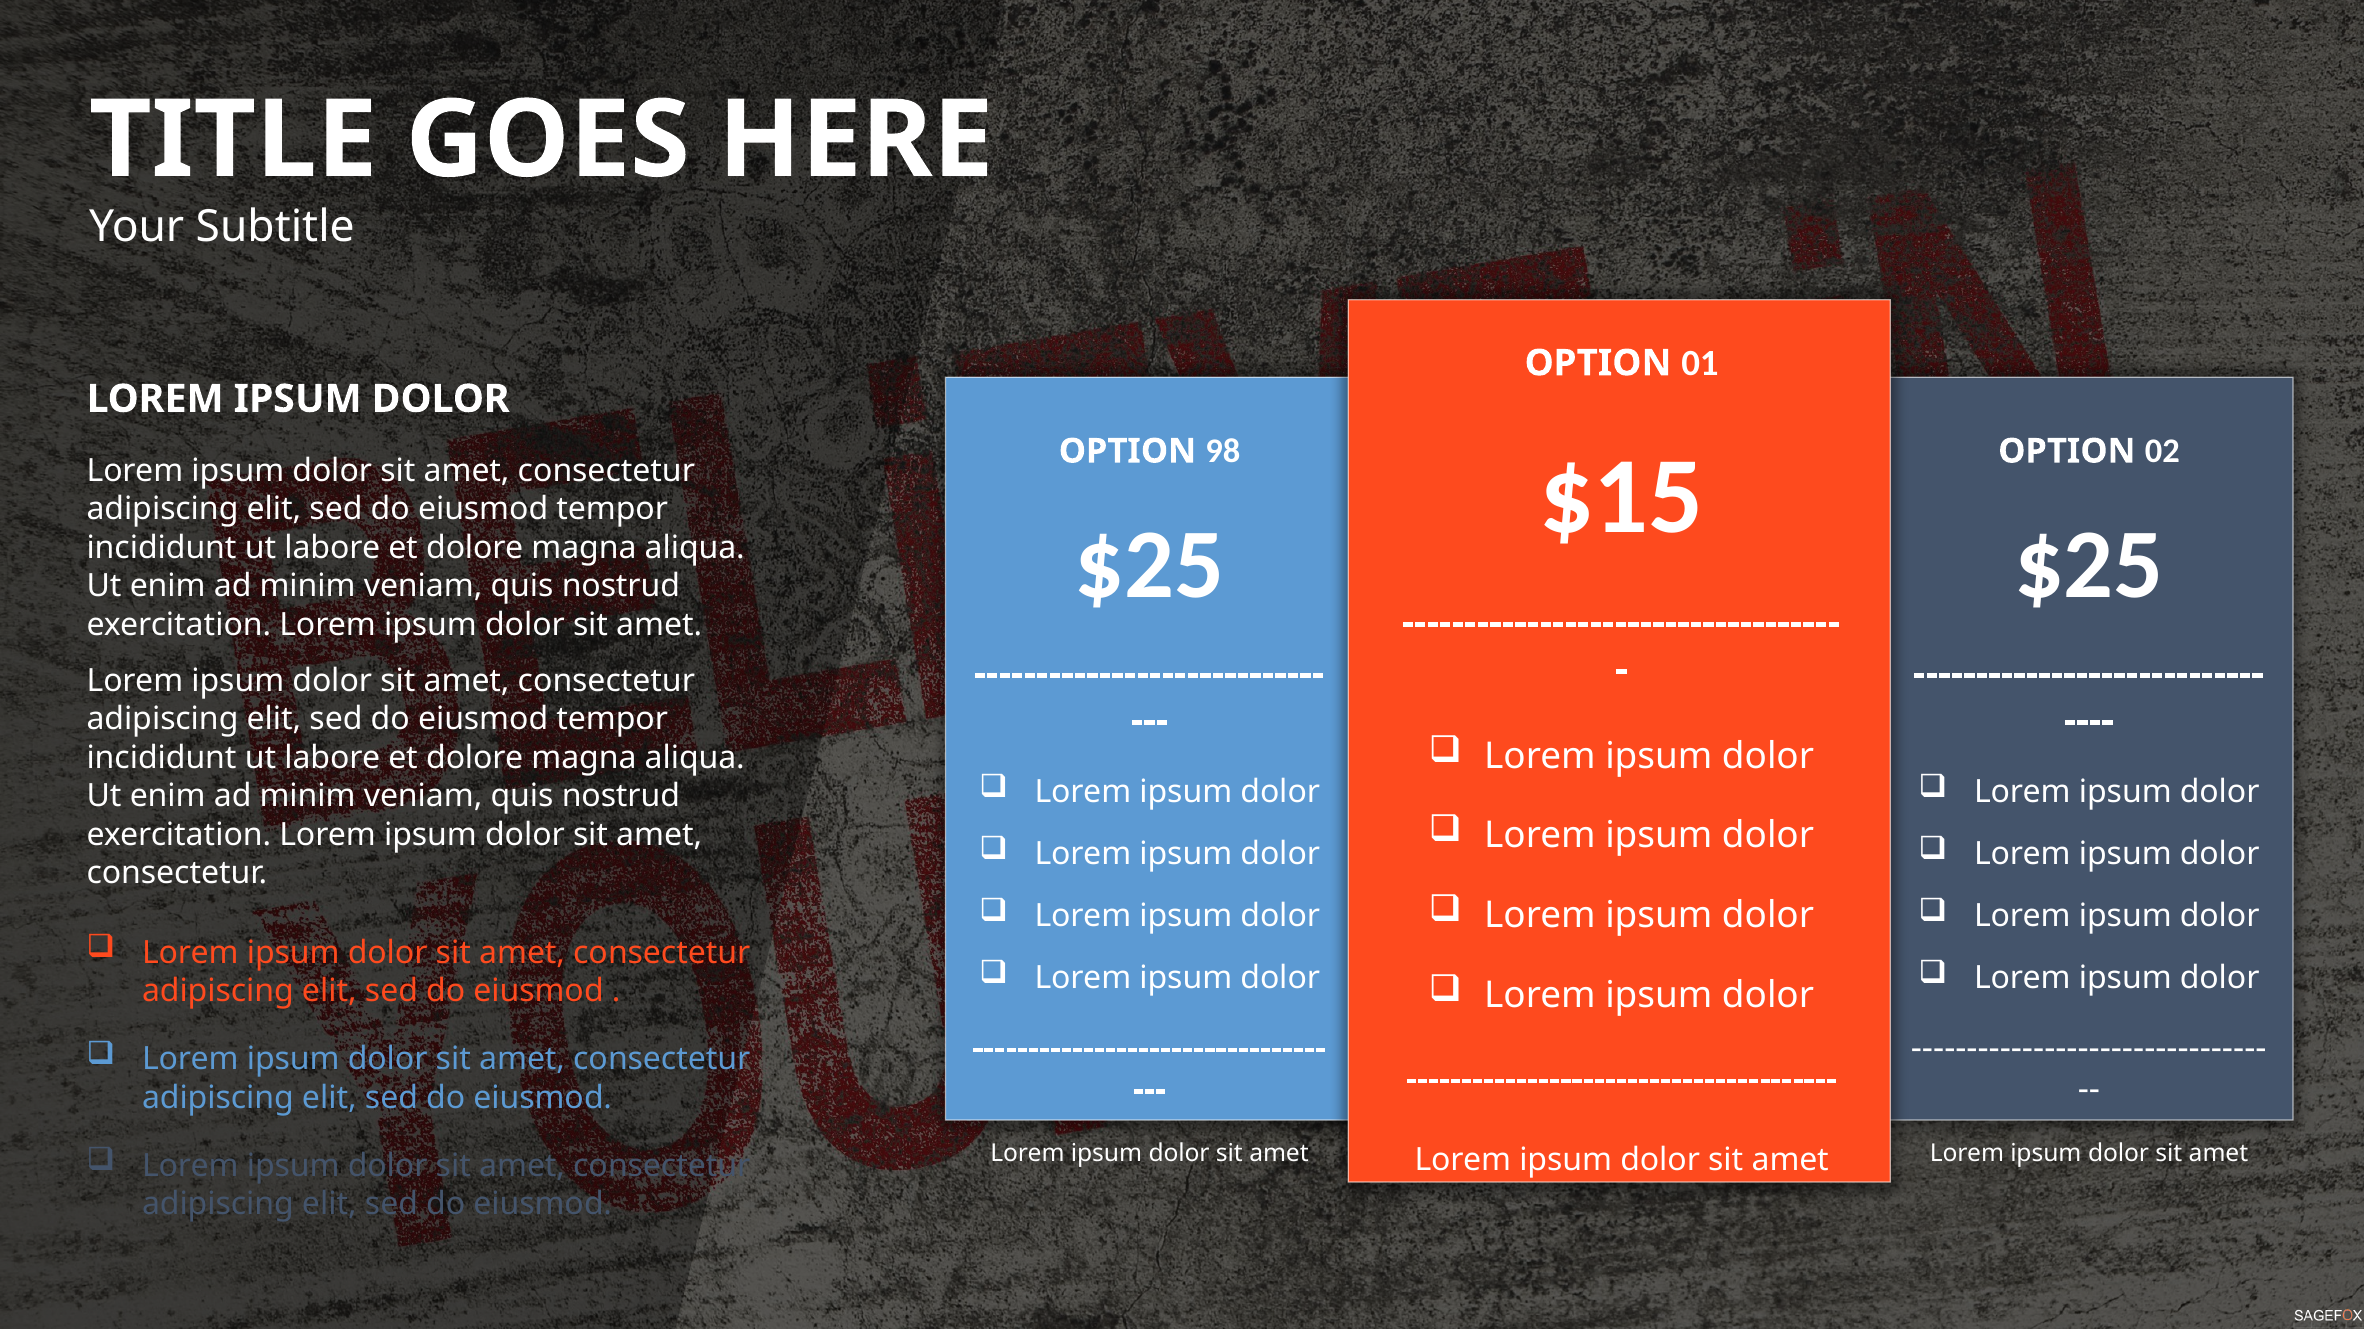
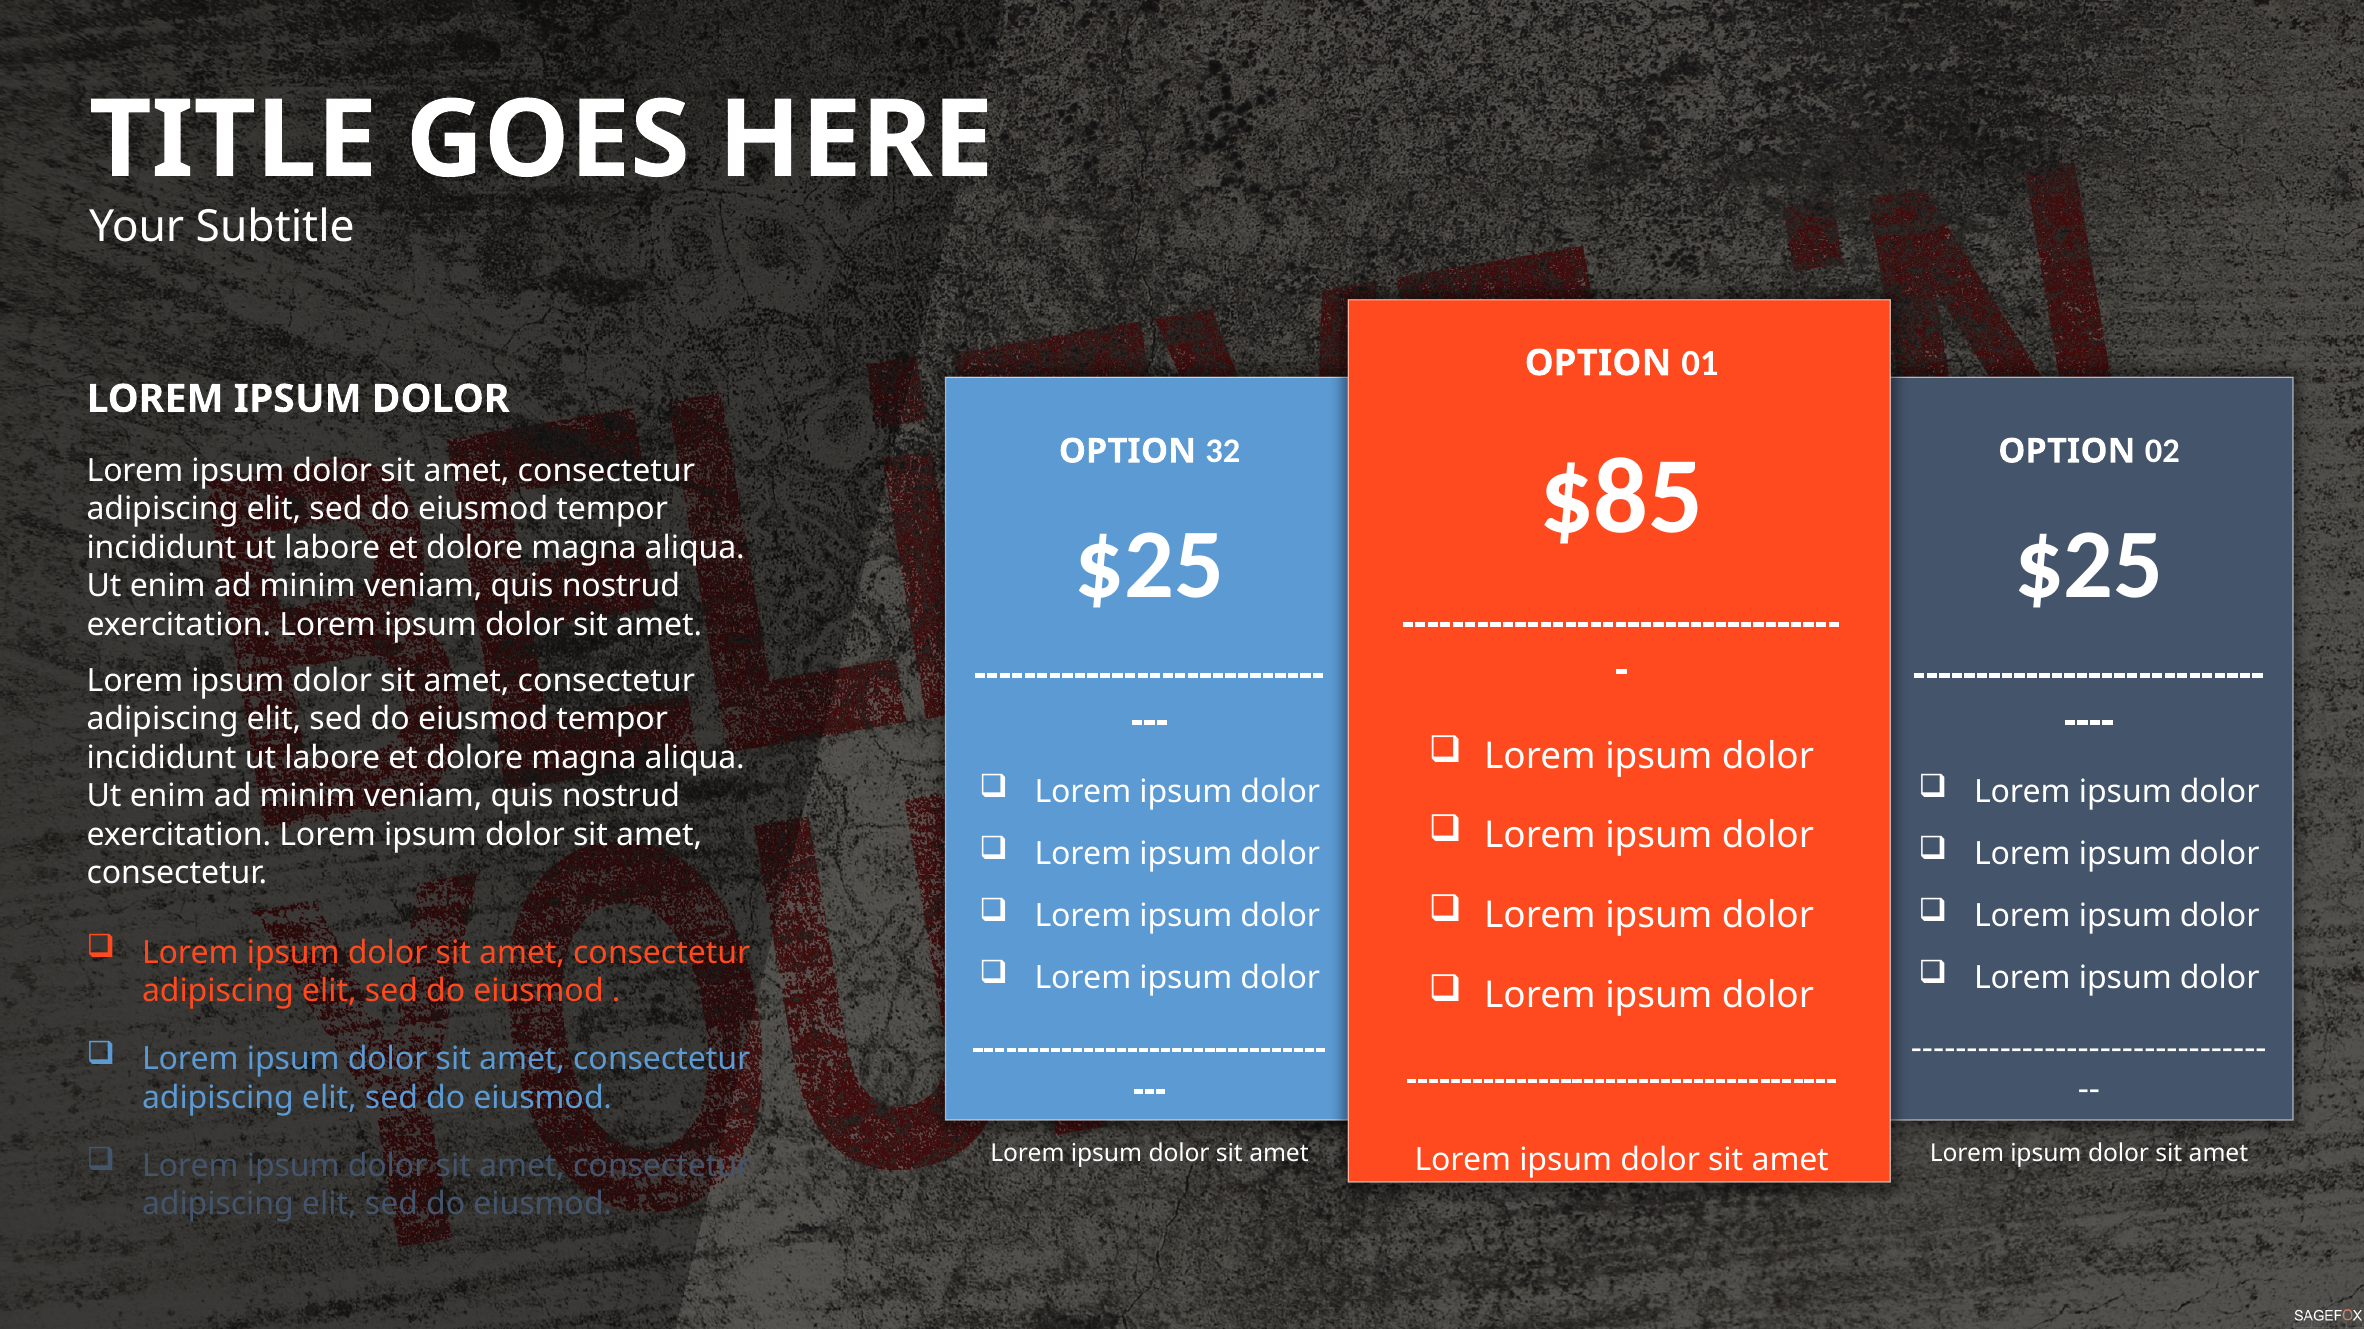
98: 98 -> 32 (1223, 451)
$15: $15 -> $85 (1621, 497)
